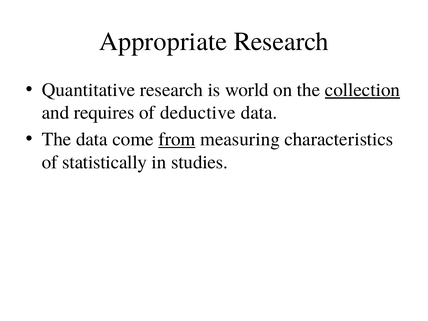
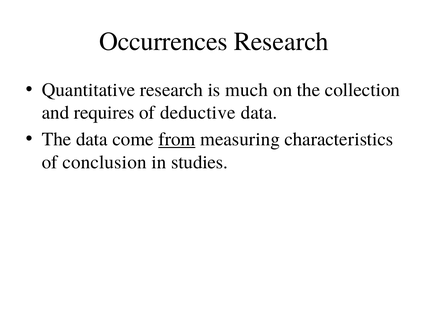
Appropriate: Appropriate -> Occurrences (163, 41)
world: world -> much (247, 90)
collection underline: present -> none (363, 90)
statistically: statistically -> conclusion (105, 162)
